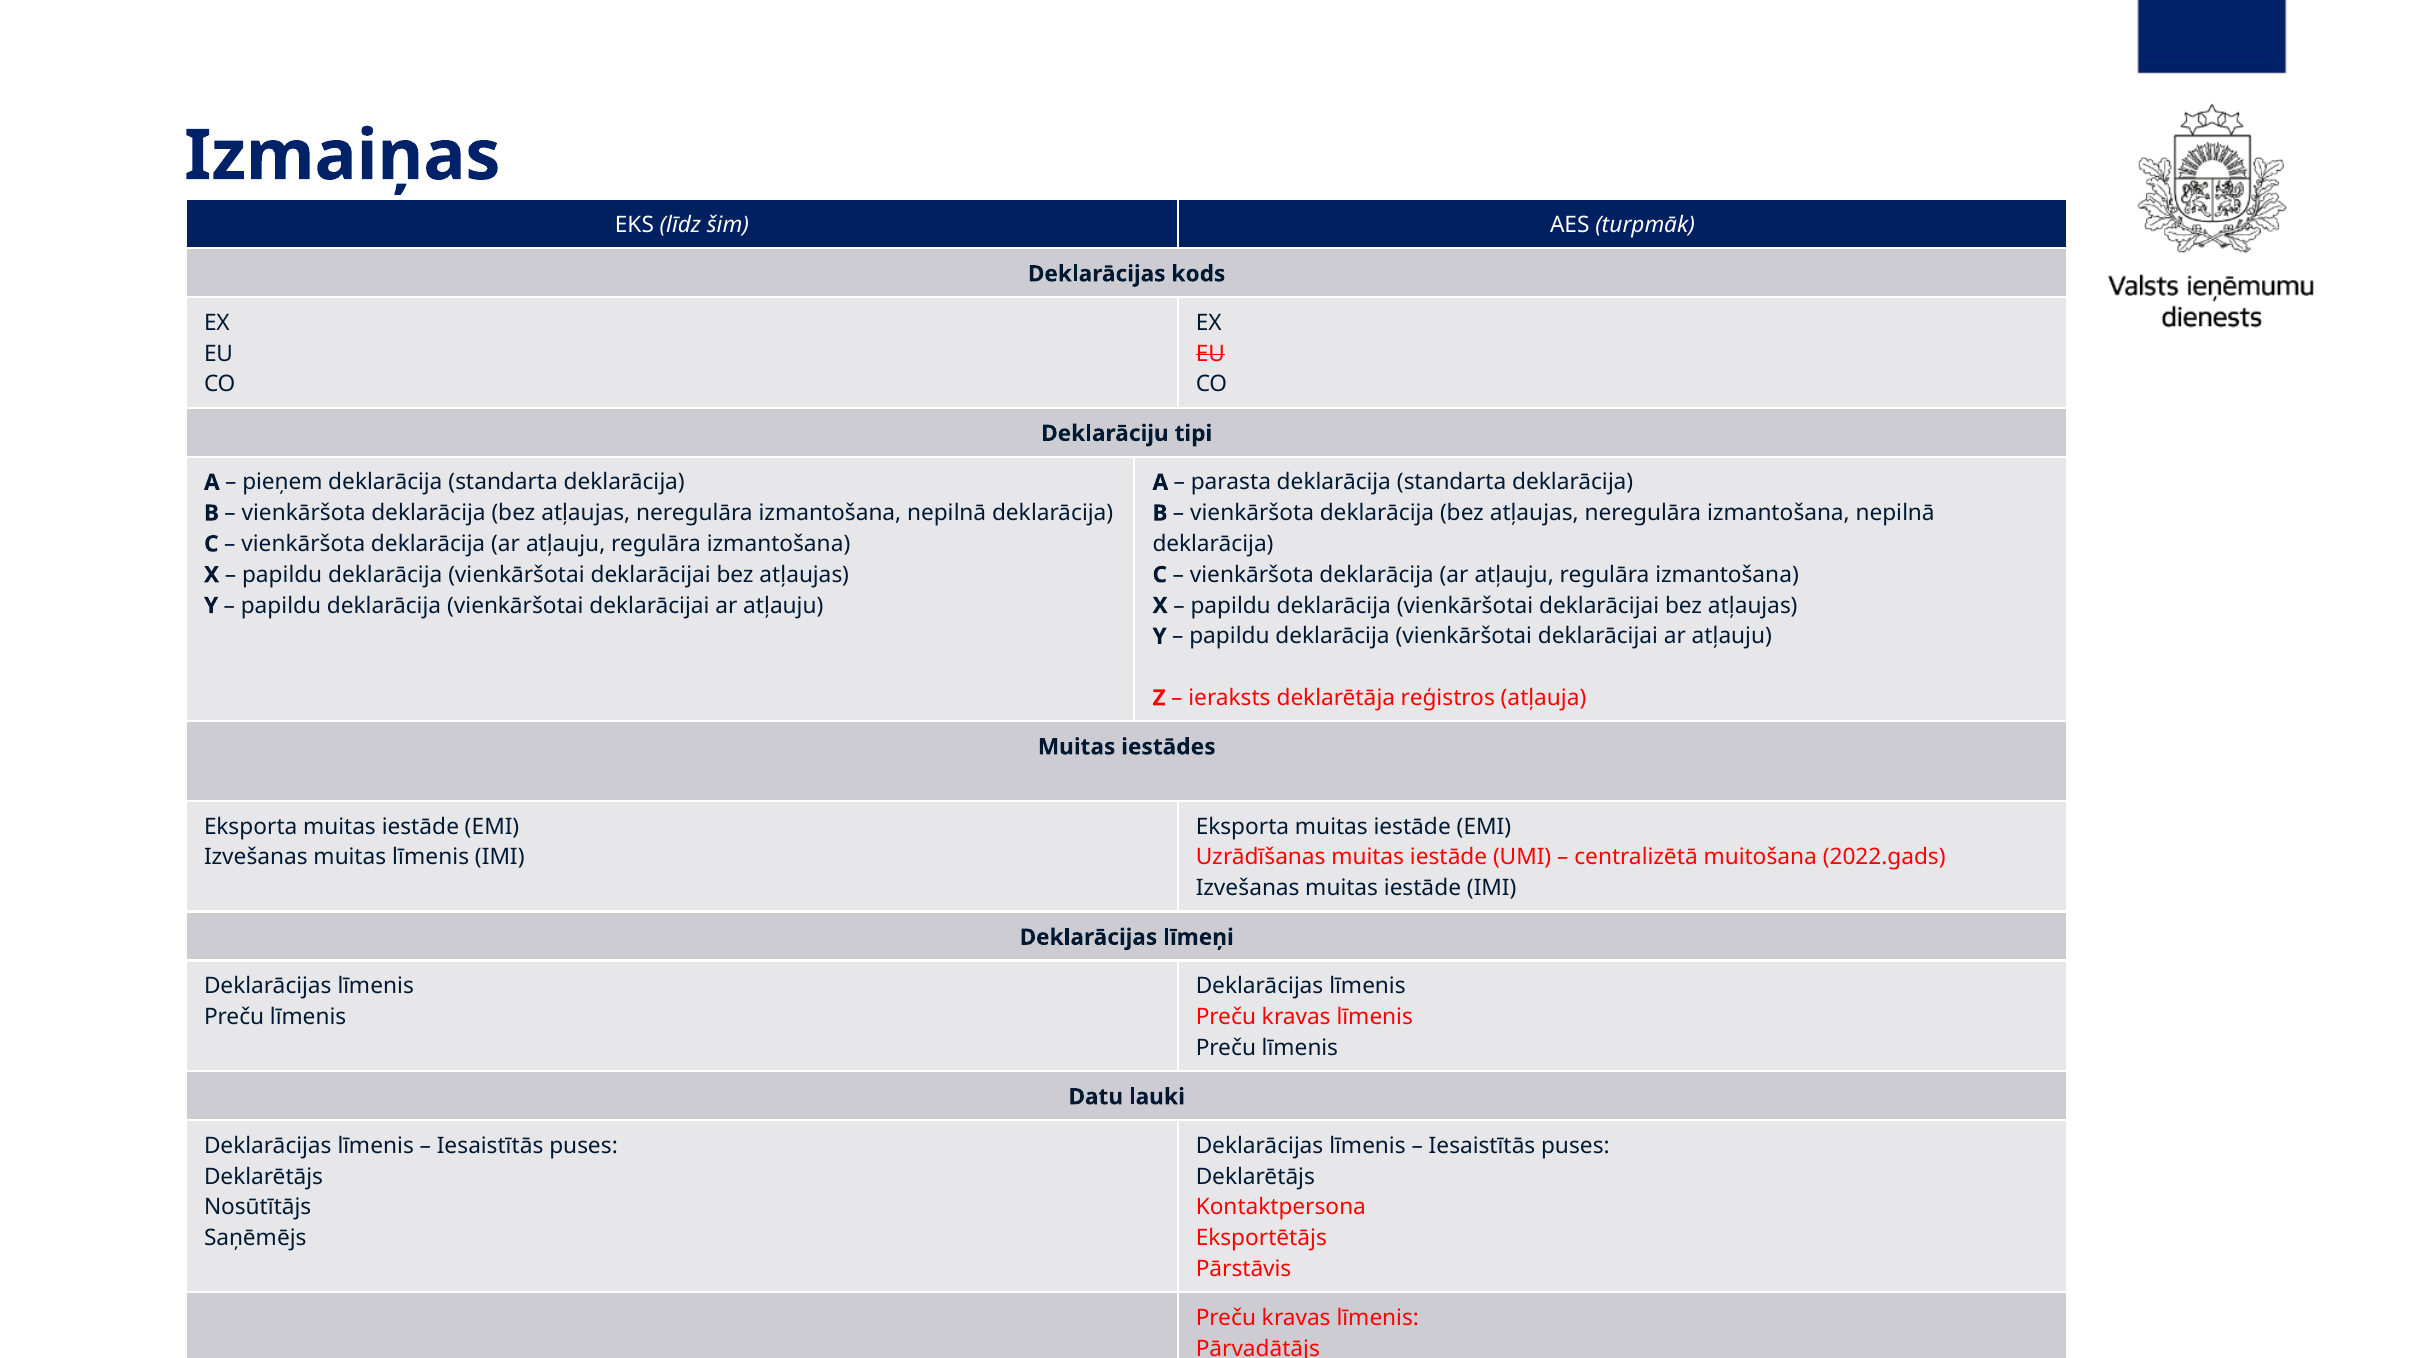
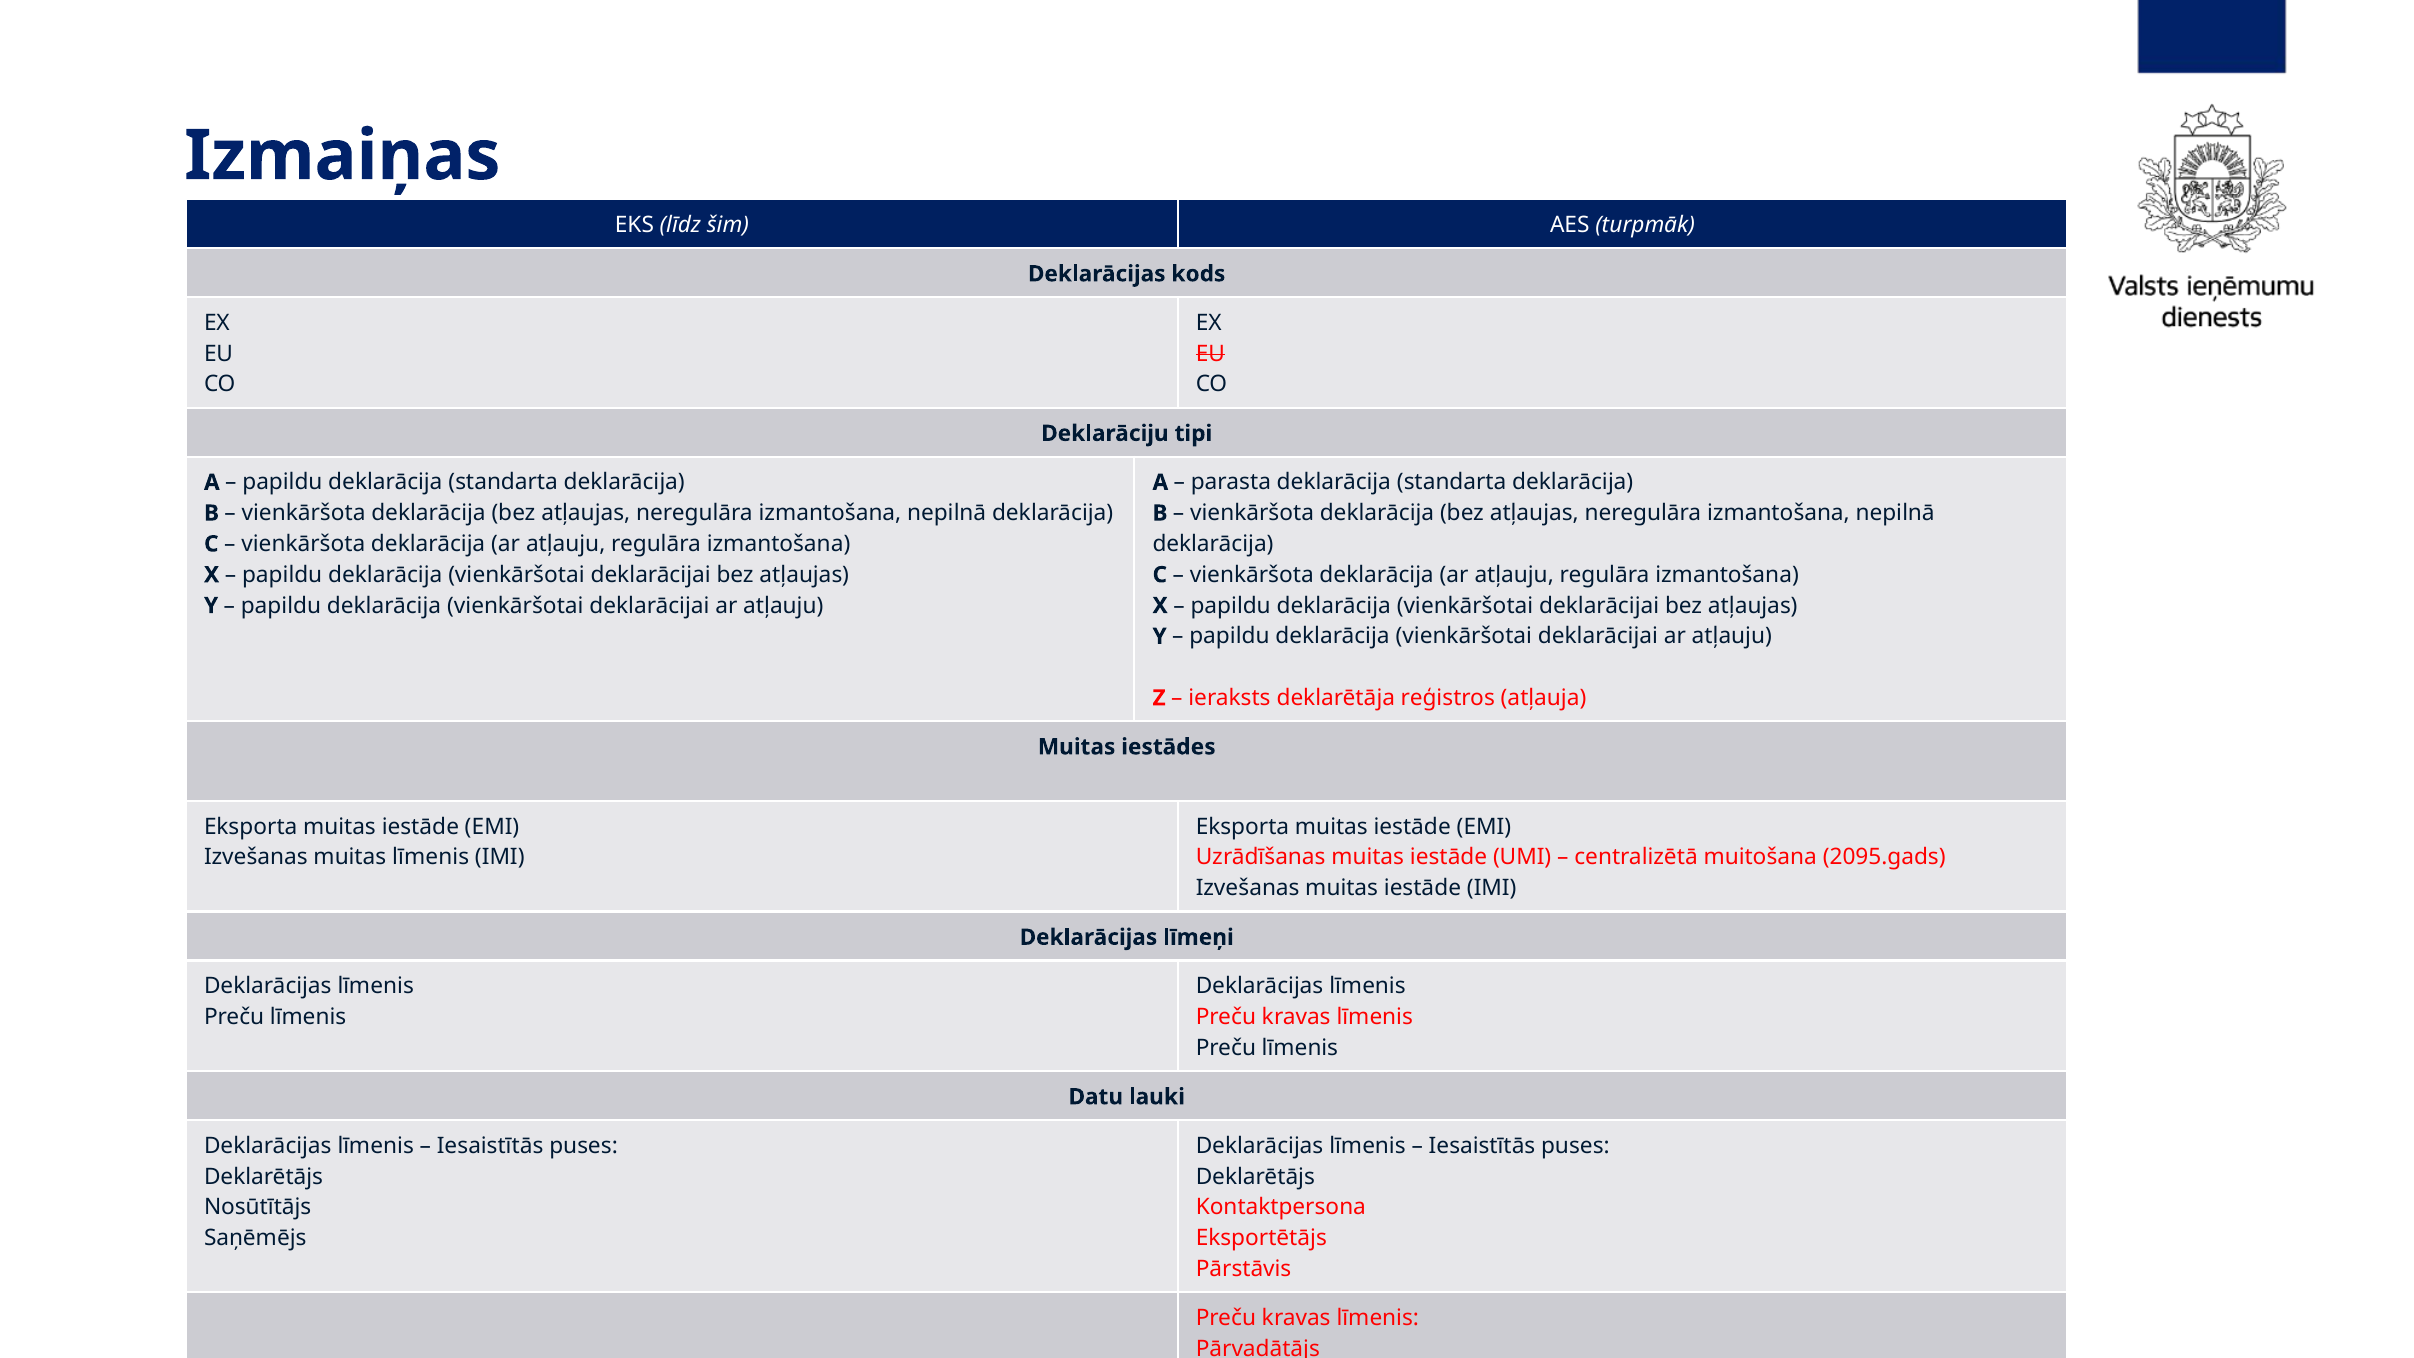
pieņem: pieņem -> papildu (282, 482)
2022.gads: 2022.gads -> 2095.gads (1884, 857)
